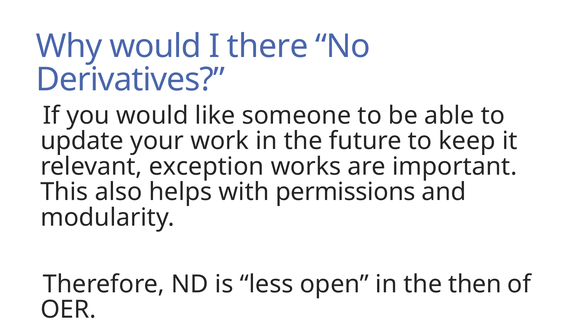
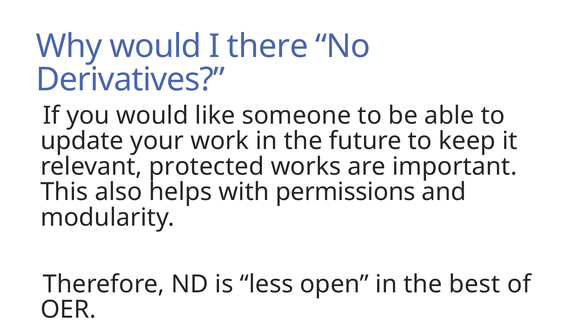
exception: exception -> protected (206, 167)
then: then -> best (475, 285)
